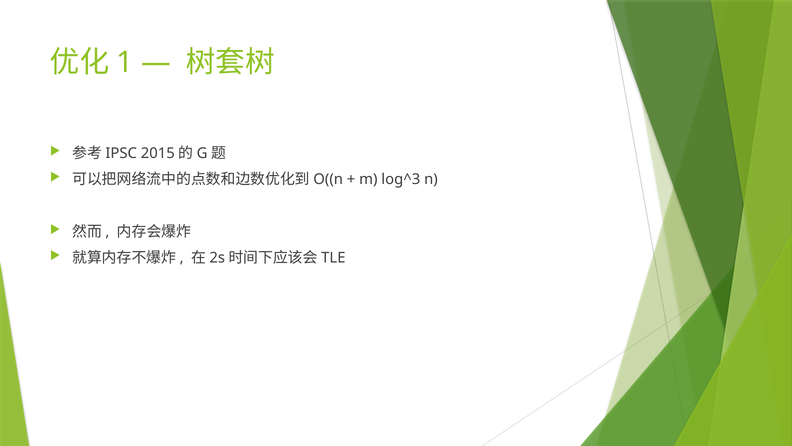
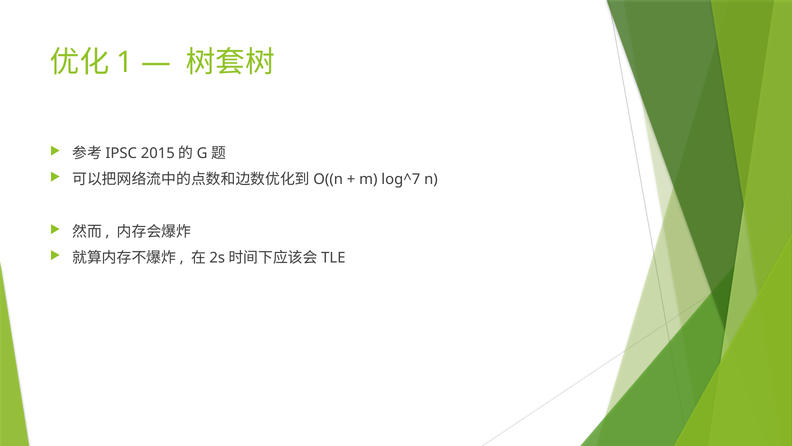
log^3: log^3 -> log^7 (401, 179)
